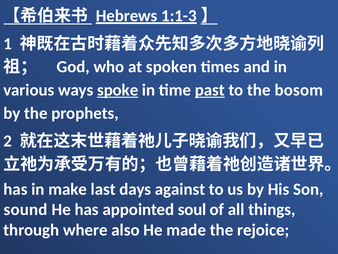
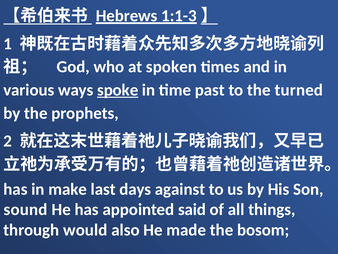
past underline: present -> none (210, 90)
bosom: bosom -> turned (299, 90)
soul: soul -> said (192, 209)
where: where -> would (85, 229)
rejoice: rejoice -> bosom (263, 229)
